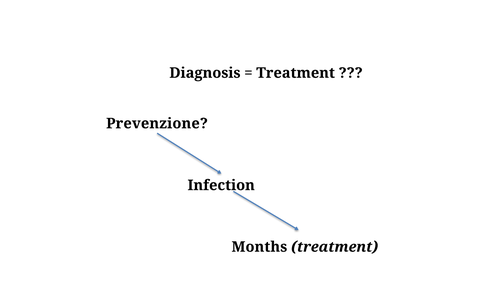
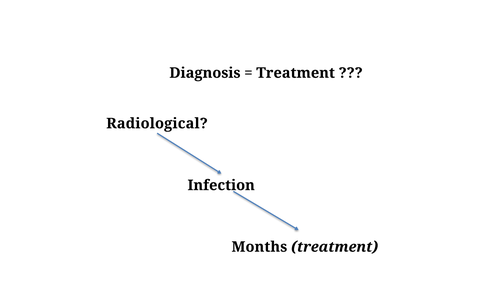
Prevenzione: Prevenzione -> Radiological (157, 123)
